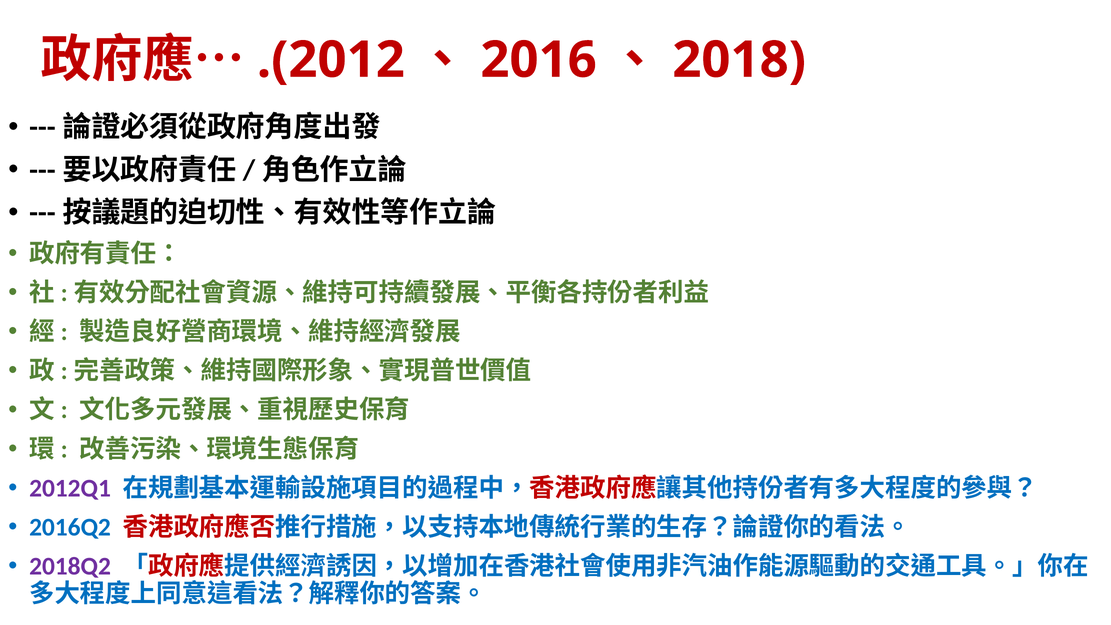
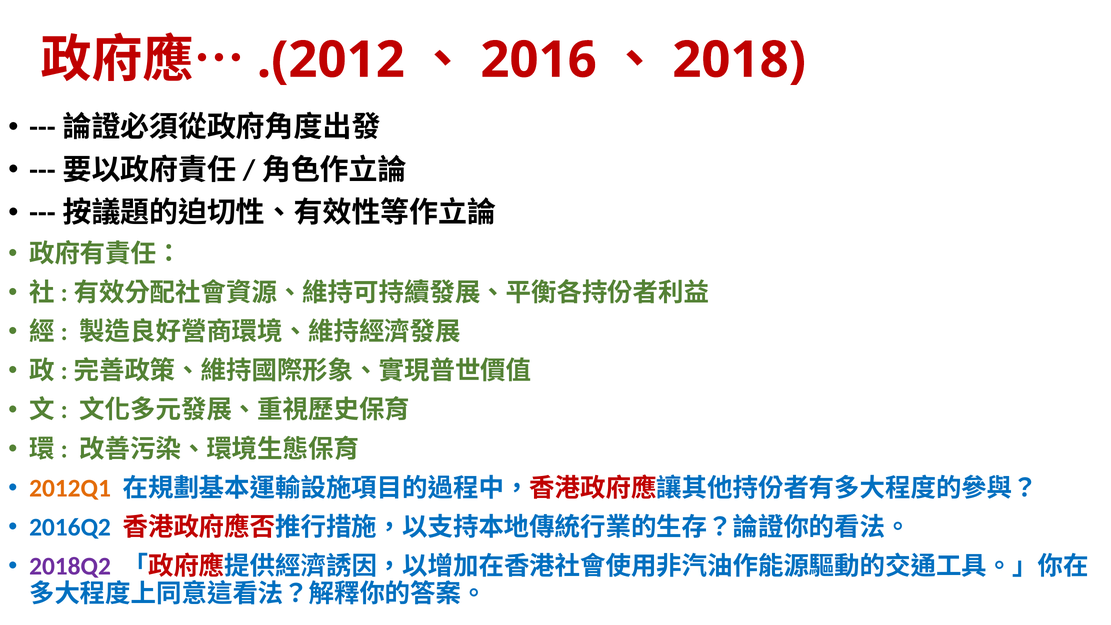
2012Q1 colour: purple -> orange (70, 488)
